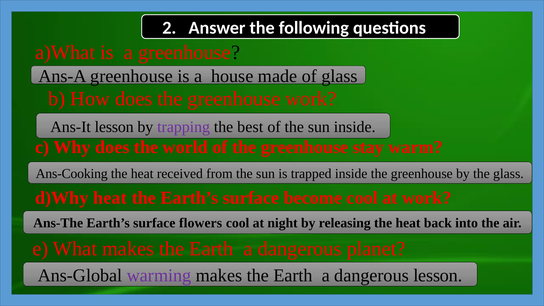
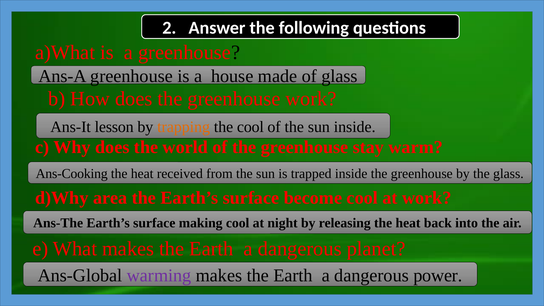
trapping colour: purple -> orange (184, 127)
the best: best -> cool (250, 127)
d)Why heat: heat -> area (110, 198)
flowers: flowers -> making (201, 223)
dangerous lesson: lesson -> power (438, 275)
